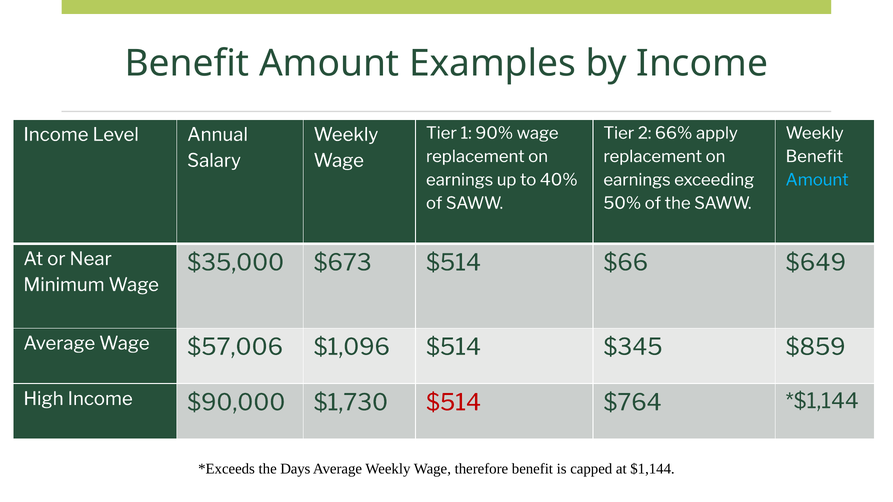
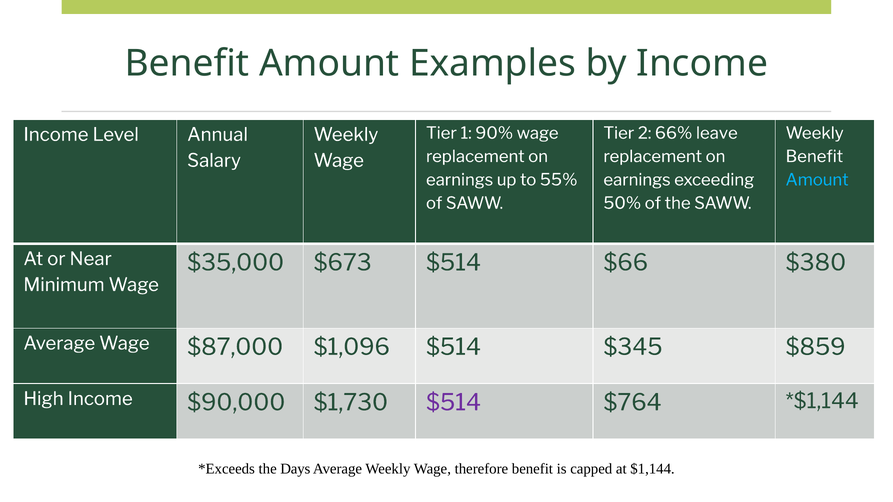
apply: apply -> leave (717, 133)
40%: 40% -> 55% (559, 180)
$649: $649 -> $380 (816, 263)
$57,006: $57,006 -> $87,000 (235, 347)
$514 colour: red -> purple (454, 403)
